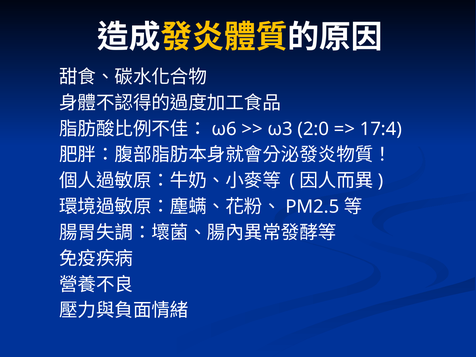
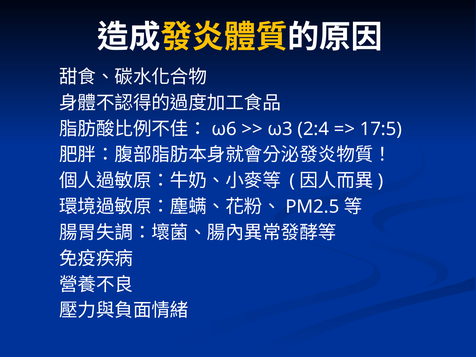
2:0: 2:0 -> 2:4 (313, 129)
17:4: 17:4 -> 17:5 (381, 129)
